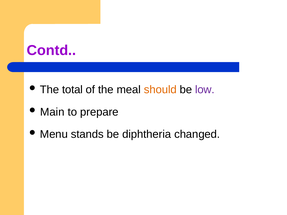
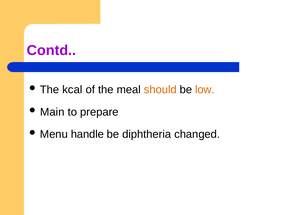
total: total -> kcal (72, 90)
low colour: purple -> orange (205, 90)
stands: stands -> handle (87, 134)
